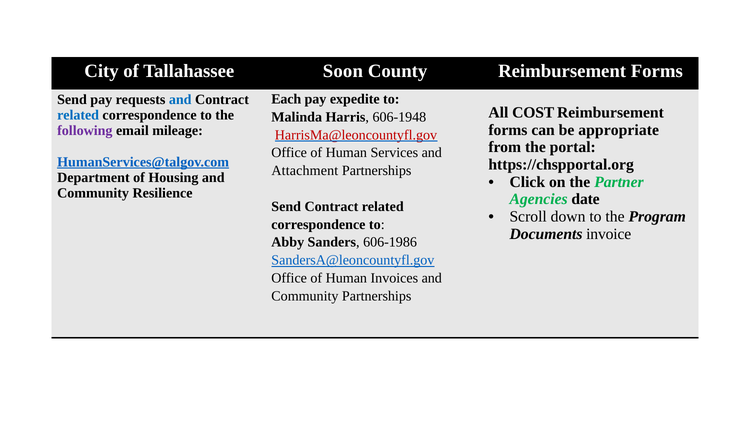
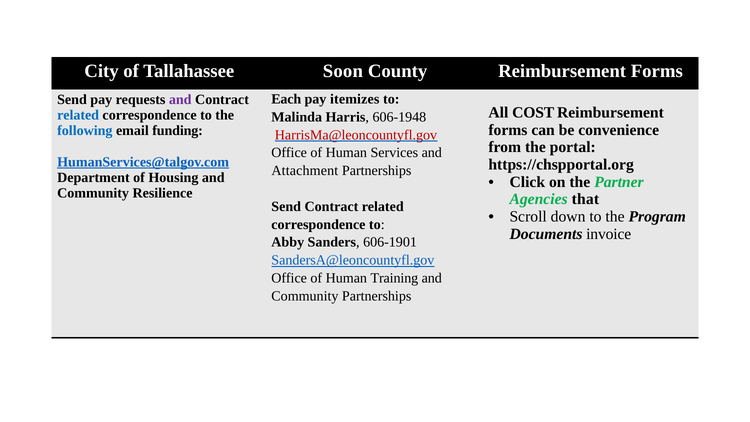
expedite: expedite -> itemizes (355, 99)
and colour: blue -> purple (180, 100)
appropriate: appropriate -> convenience (619, 130)
following colour: purple -> blue (85, 131)
mileage: mileage -> funding (178, 131)
date: date -> that (585, 199)
606-1986: 606-1986 -> 606-1901 (390, 242)
Invoices: Invoices -> Training (394, 278)
